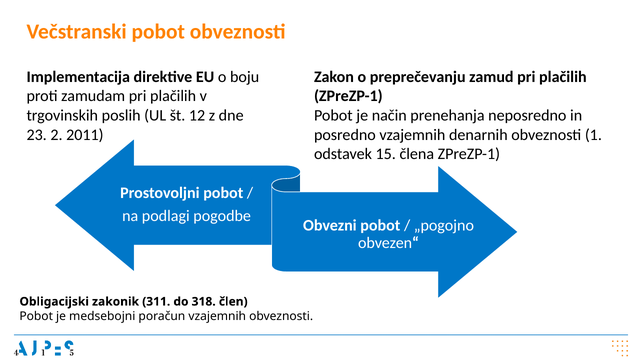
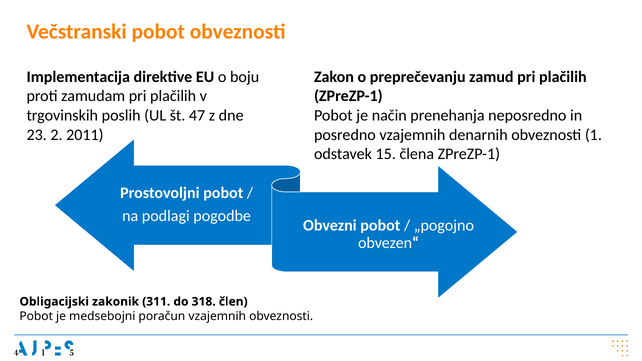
12: 12 -> 47 (197, 115)
